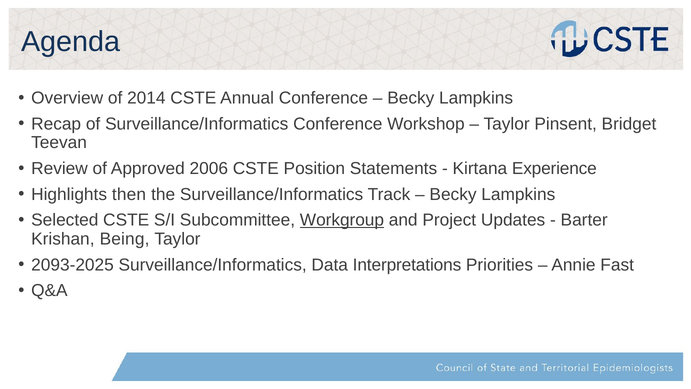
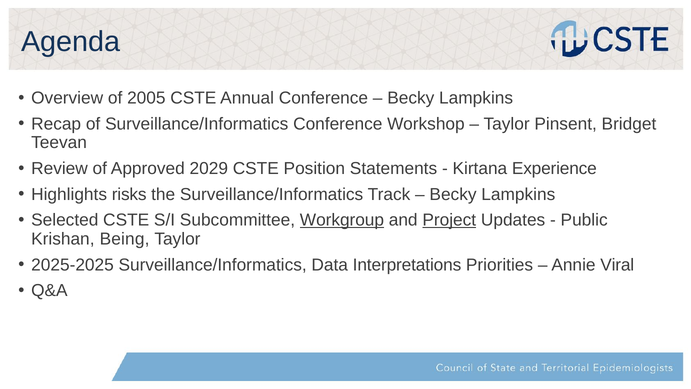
2014: 2014 -> 2005 (146, 98)
2006: 2006 -> 2029 (209, 168)
then: then -> risks (129, 194)
Project underline: none -> present (449, 220)
Barter: Barter -> Public (584, 220)
2093-2025: 2093-2025 -> 2025-2025 (73, 265)
Fast: Fast -> Viral (617, 265)
